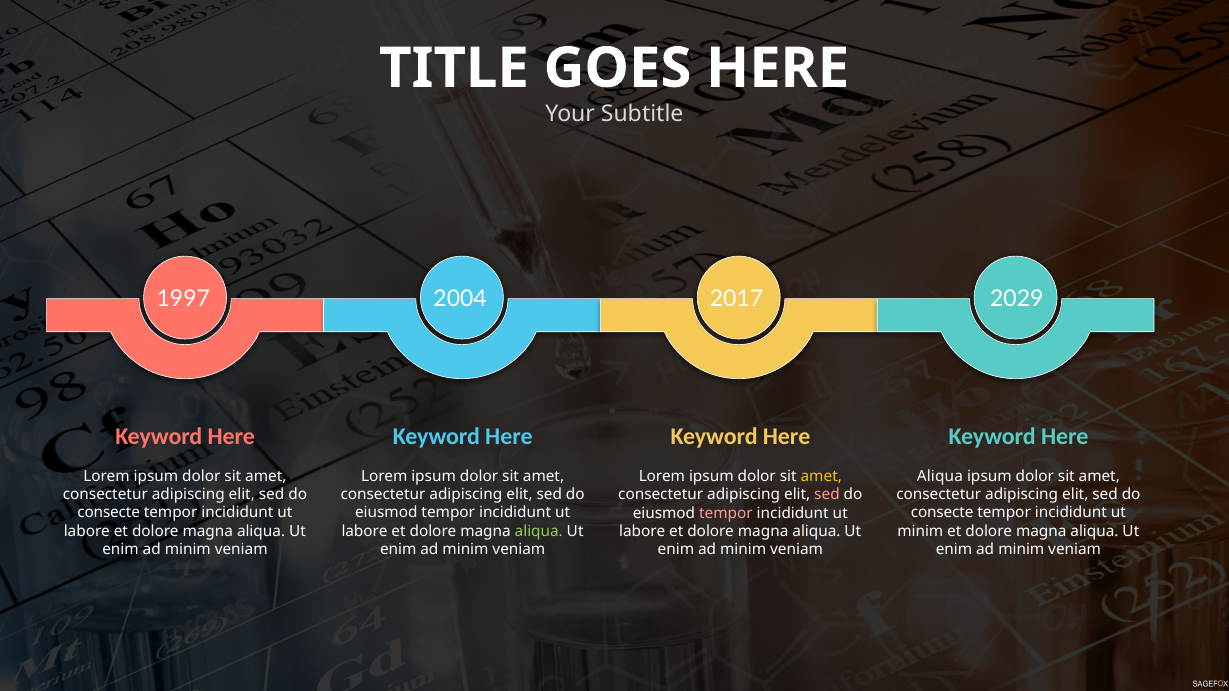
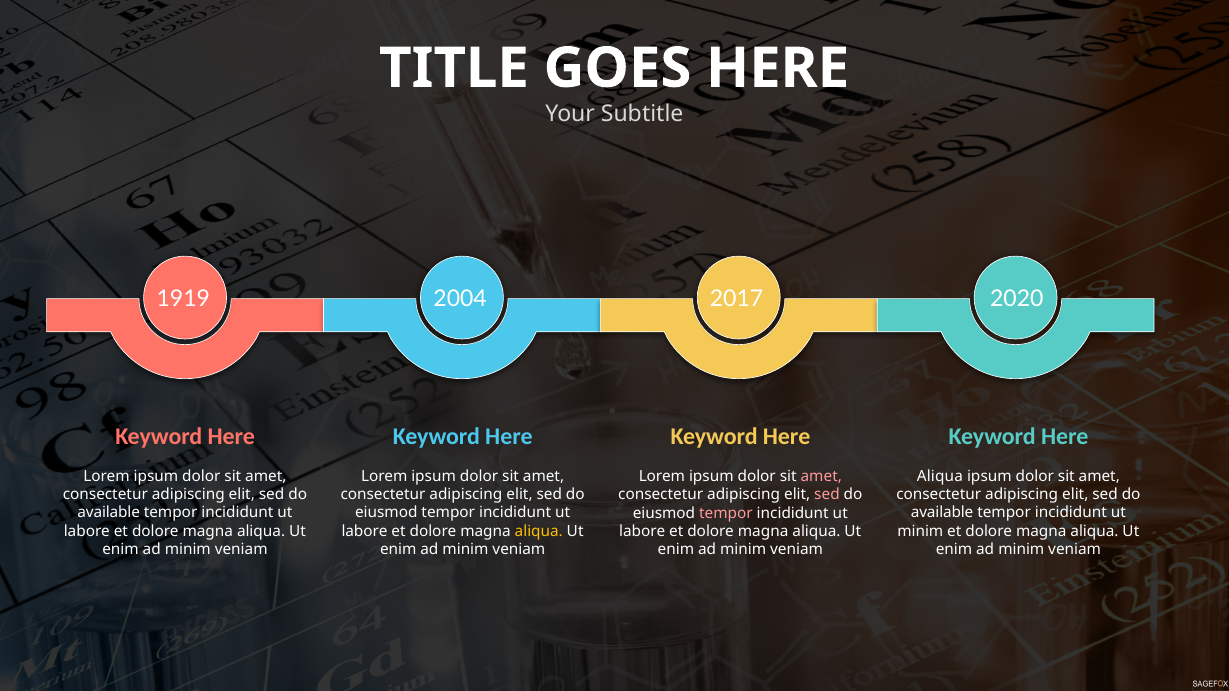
1997: 1997 -> 1919 (183, 299)
2029: 2029 -> 2020 (1017, 299)
amet colour: yellow -> pink (821, 476)
consecte: consecte -> available (109, 513)
consecte: consecte -> available (942, 513)
aliqua colour: light green -> yellow (539, 532)
